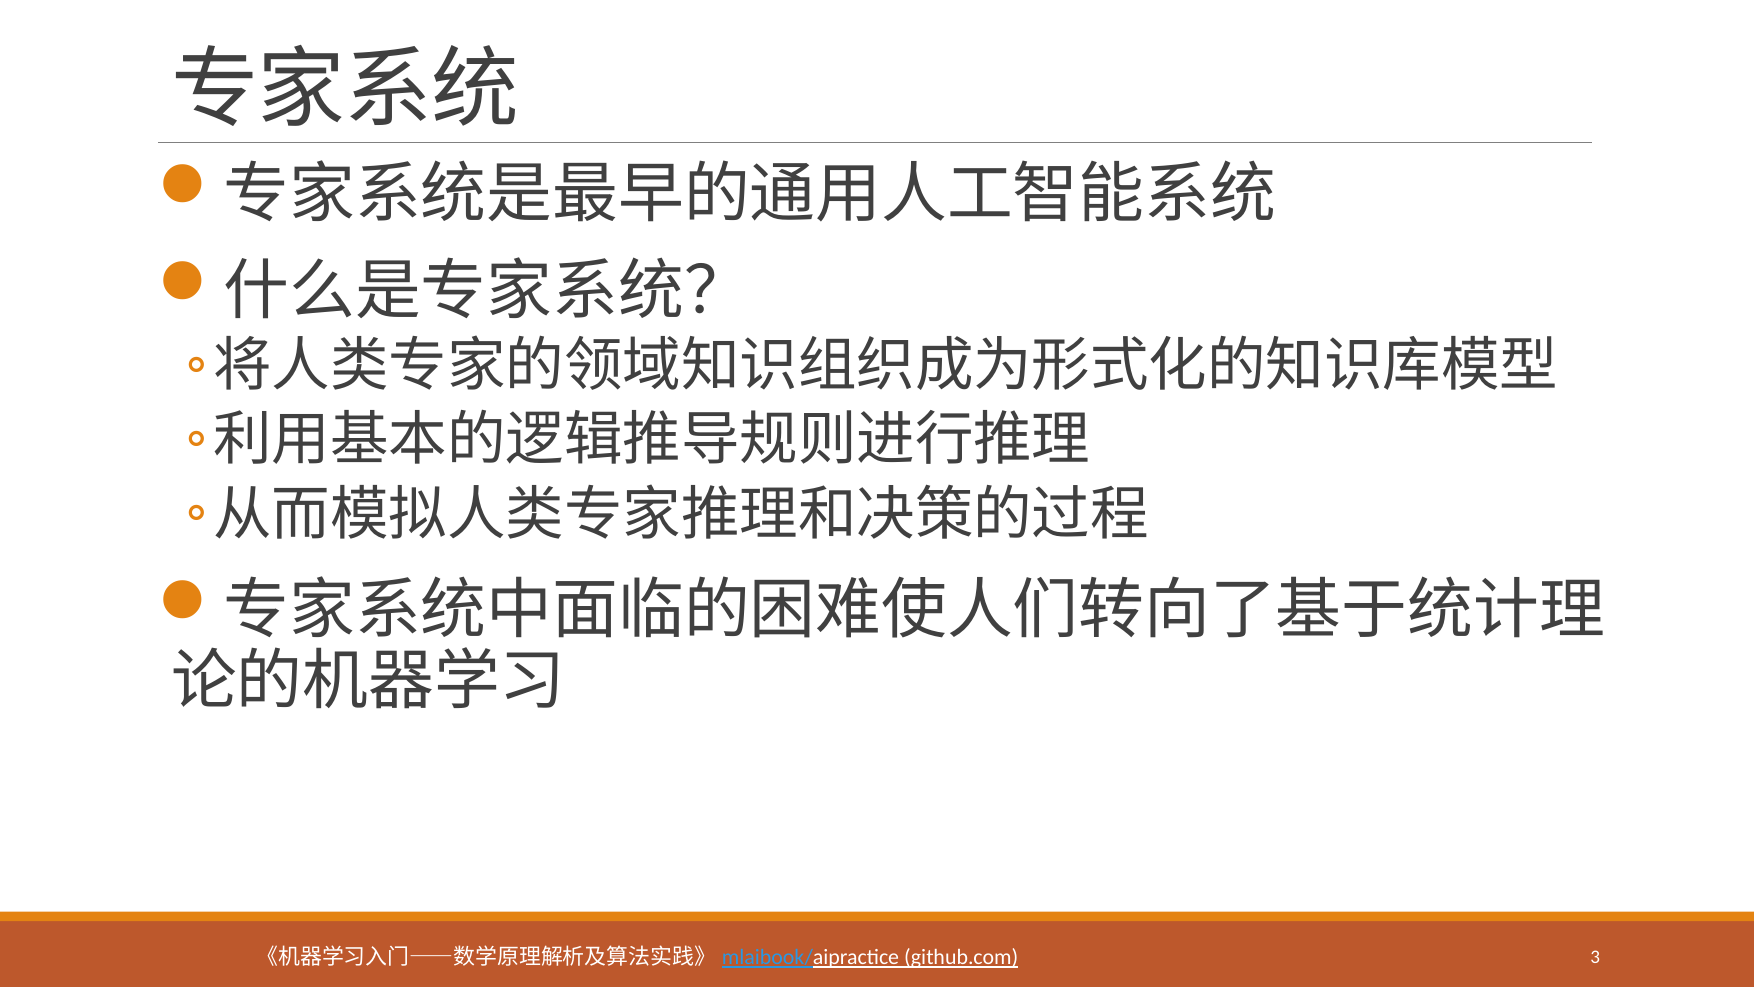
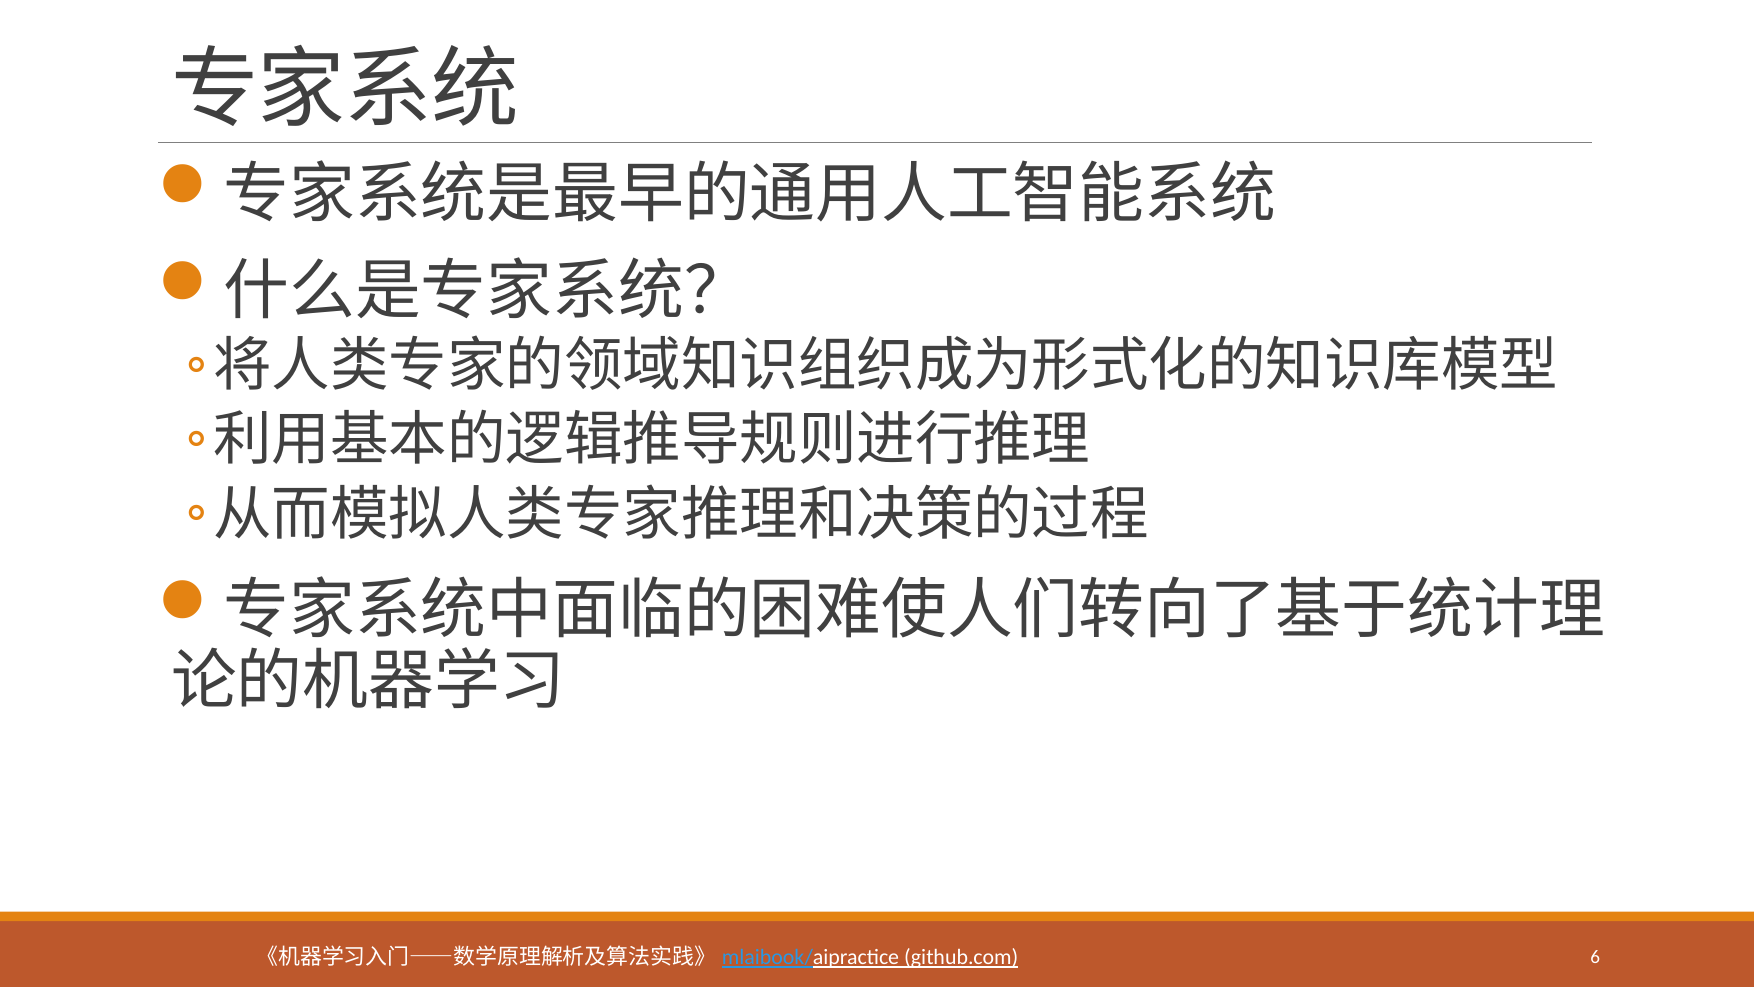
3: 3 -> 6 (1595, 957)
